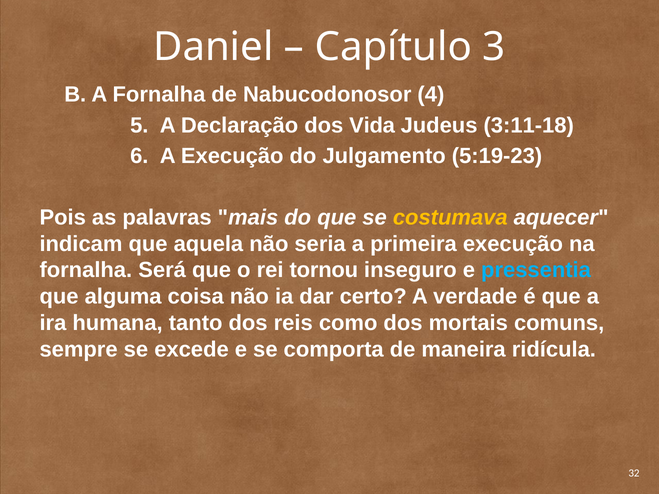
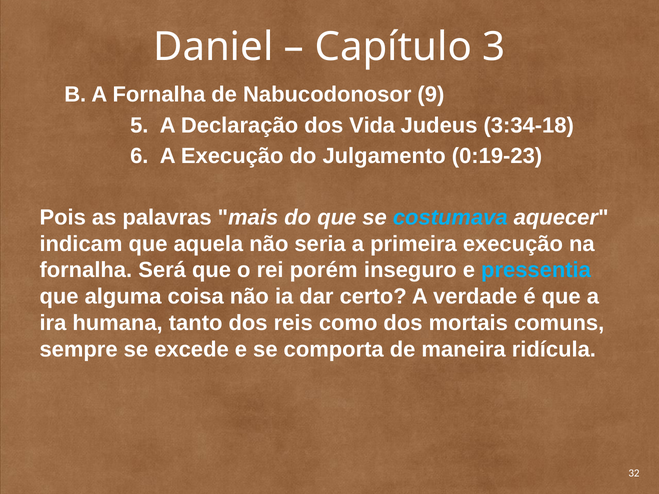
4: 4 -> 9 (431, 95)
3:11-18: 3:11-18 -> 3:34-18 (529, 125)
5:19-23: 5:19-23 -> 0:19-23 (497, 156)
costumava colour: yellow -> light blue (450, 218)
tornou: tornou -> porém (324, 270)
